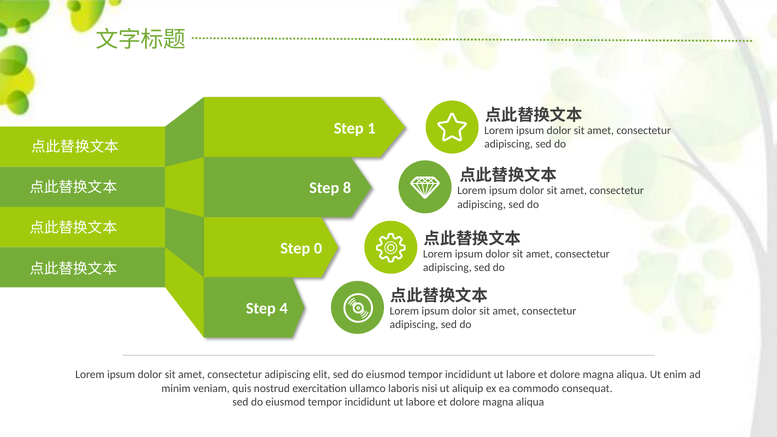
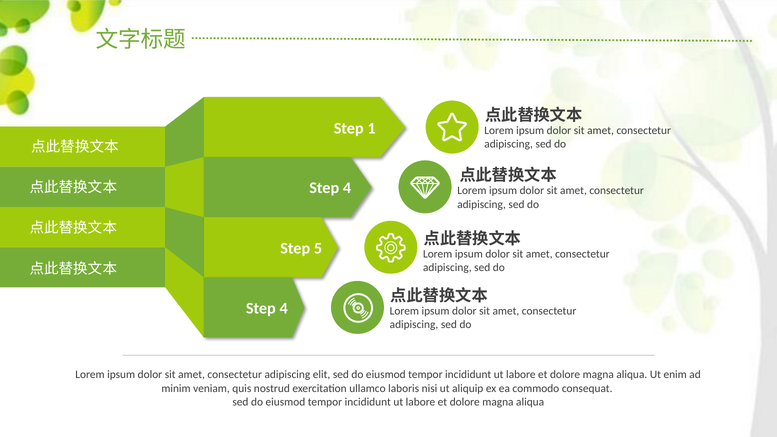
8: 8 -> 4 (347, 188)
0: 0 -> 5 (318, 248)
